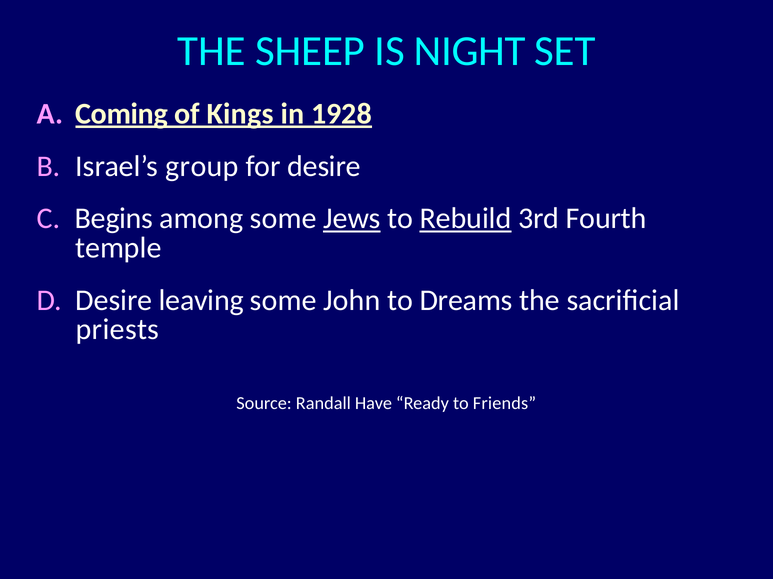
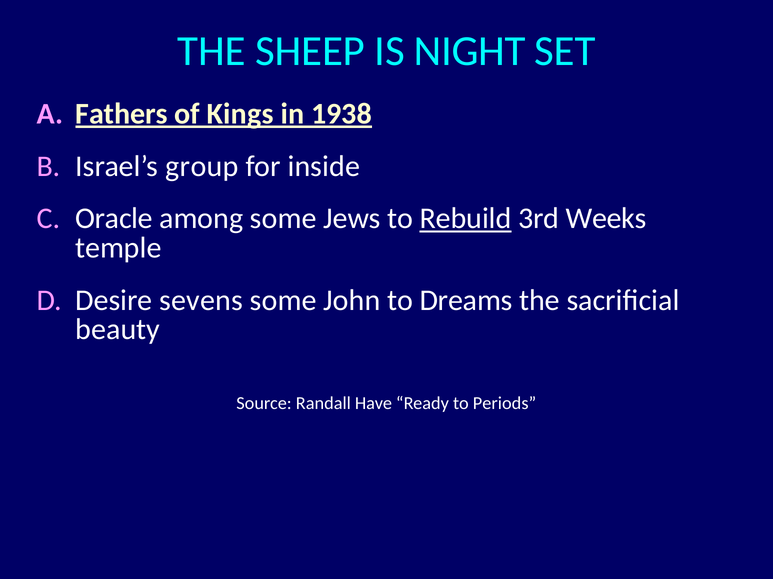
Coming: Coming -> Fathers (121, 114)
1928: 1928 -> 1938 (341, 114)
for desire: desire -> inside (324, 166)
Begins: Begins -> Oracle (114, 219)
Jews underline: present -> none (352, 219)
Fourth: Fourth -> Weeks (606, 219)
leaving: leaving -> sevens (201, 301)
priests: priests -> beauty (118, 330)
Friends: Friends -> Periods (505, 404)
